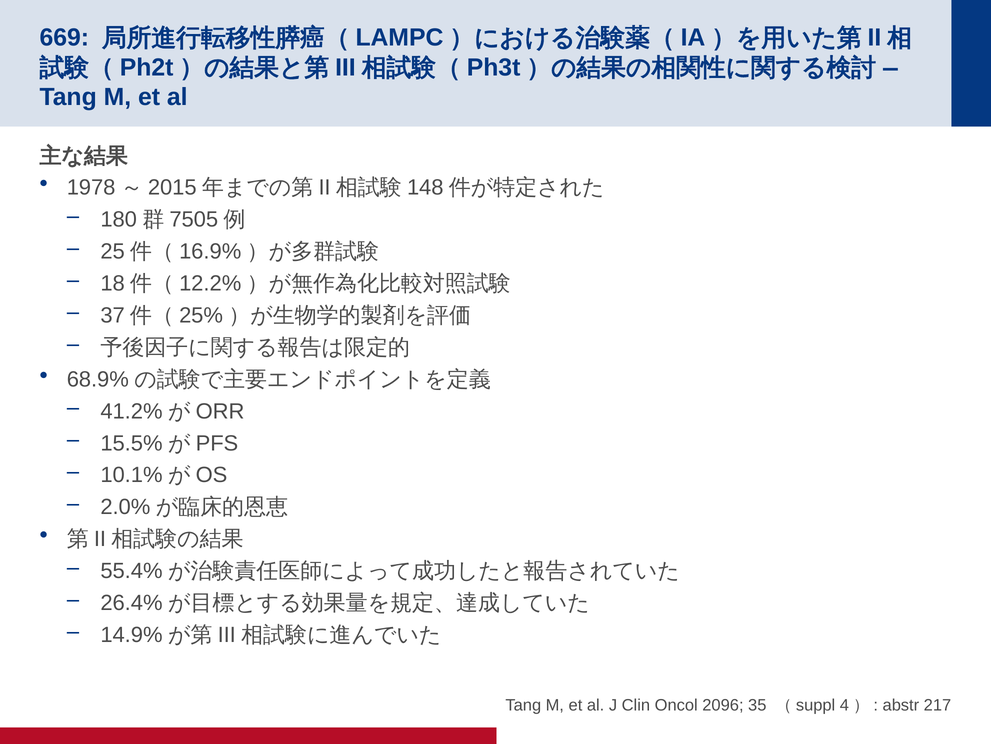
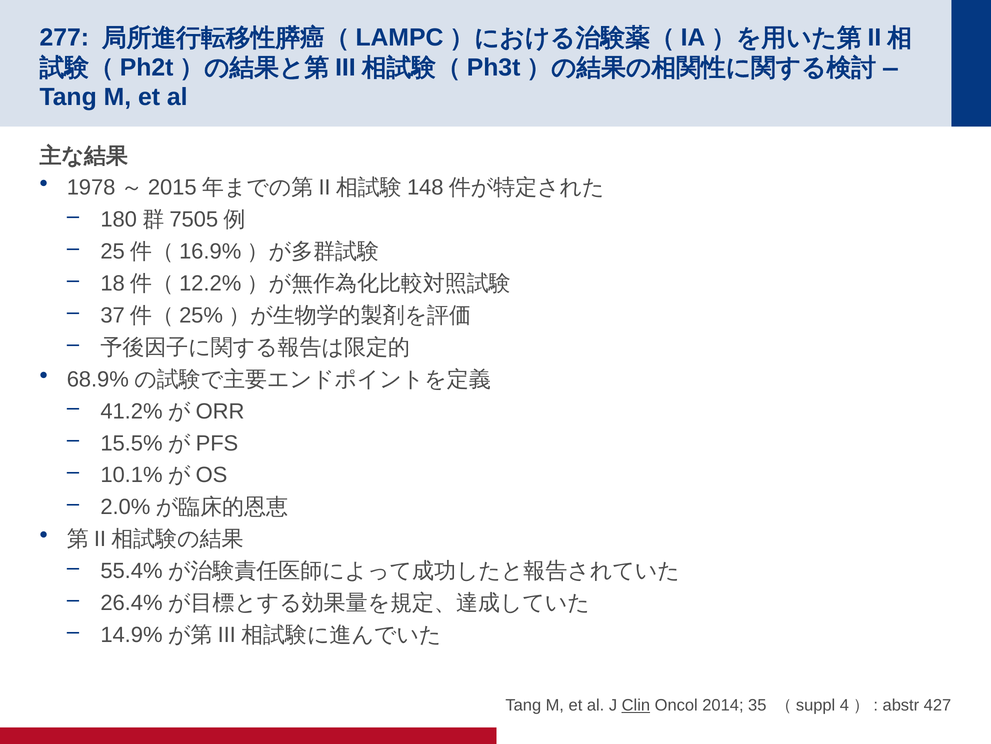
669: 669 -> 277 (64, 38)
Clin underline: none -> present (636, 705)
2096: 2096 -> 2014 (723, 705)
217: 217 -> 427 (937, 705)
